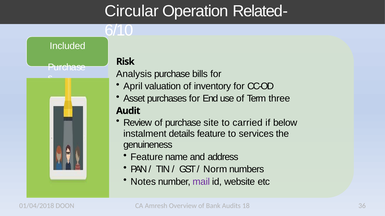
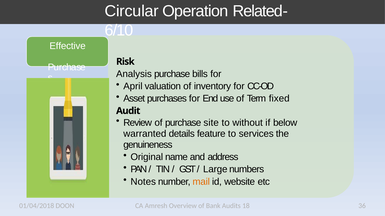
Included: Included -> Effective (68, 46)
three: three -> fixed (279, 99)
carried: carried -> without (248, 123)
instalment: instalment -> warranted (145, 134)
Feature: Feature -> Original (147, 157)
Norm: Norm -> Large (215, 170)
mail colour: purple -> orange (201, 182)
